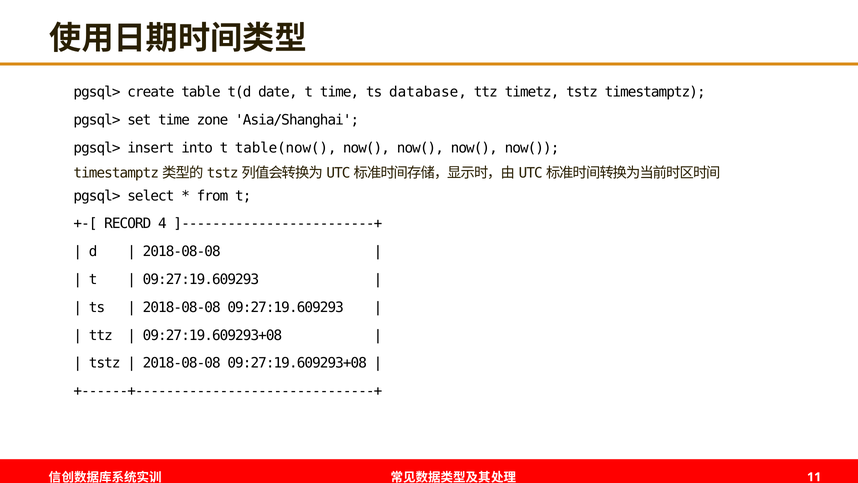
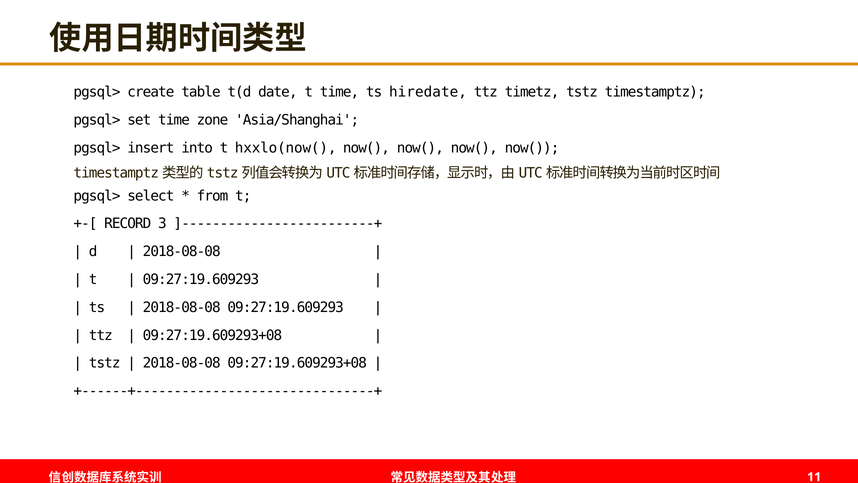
database: database -> hiredate (428, 92)
table(now(: table(now( -> hxxlo(now( (286, 148)
4: 4 -> 3 (162, 224)
